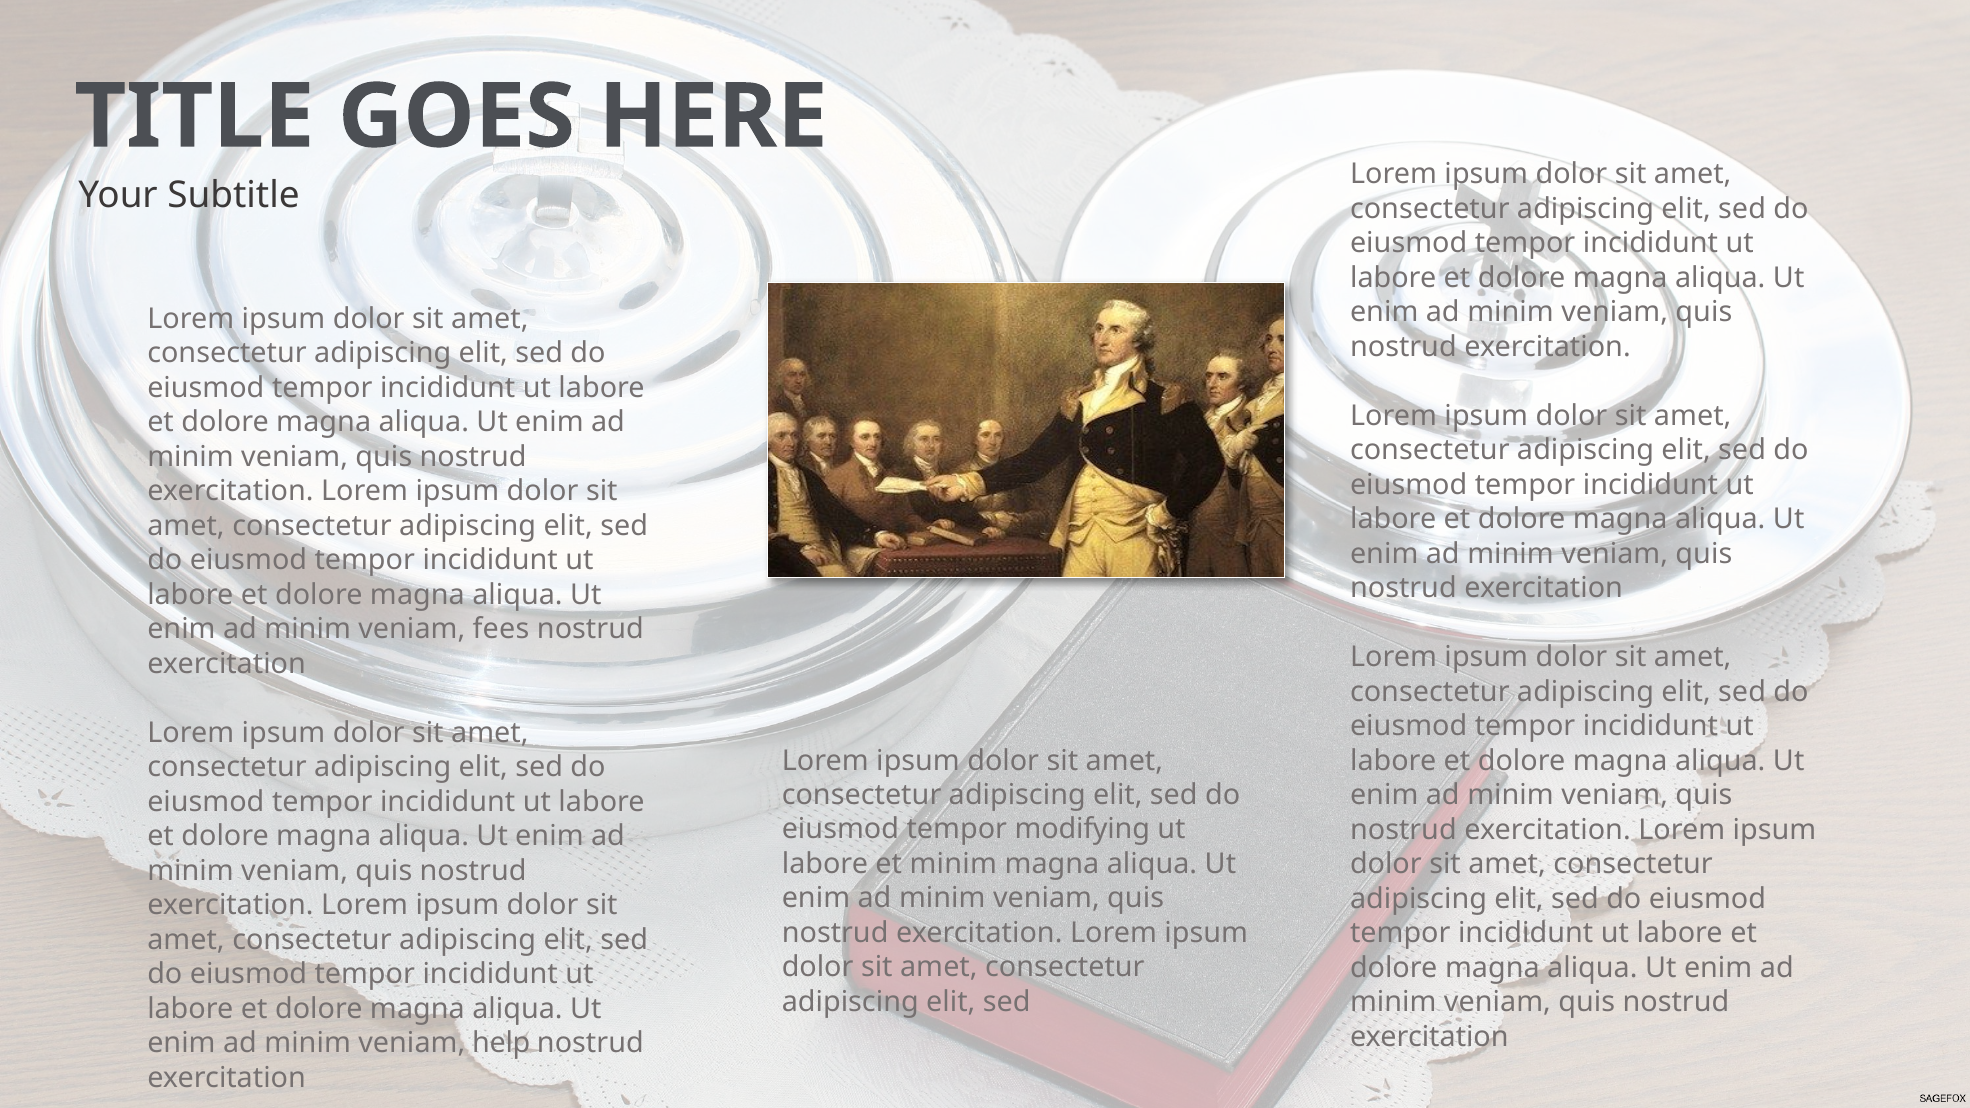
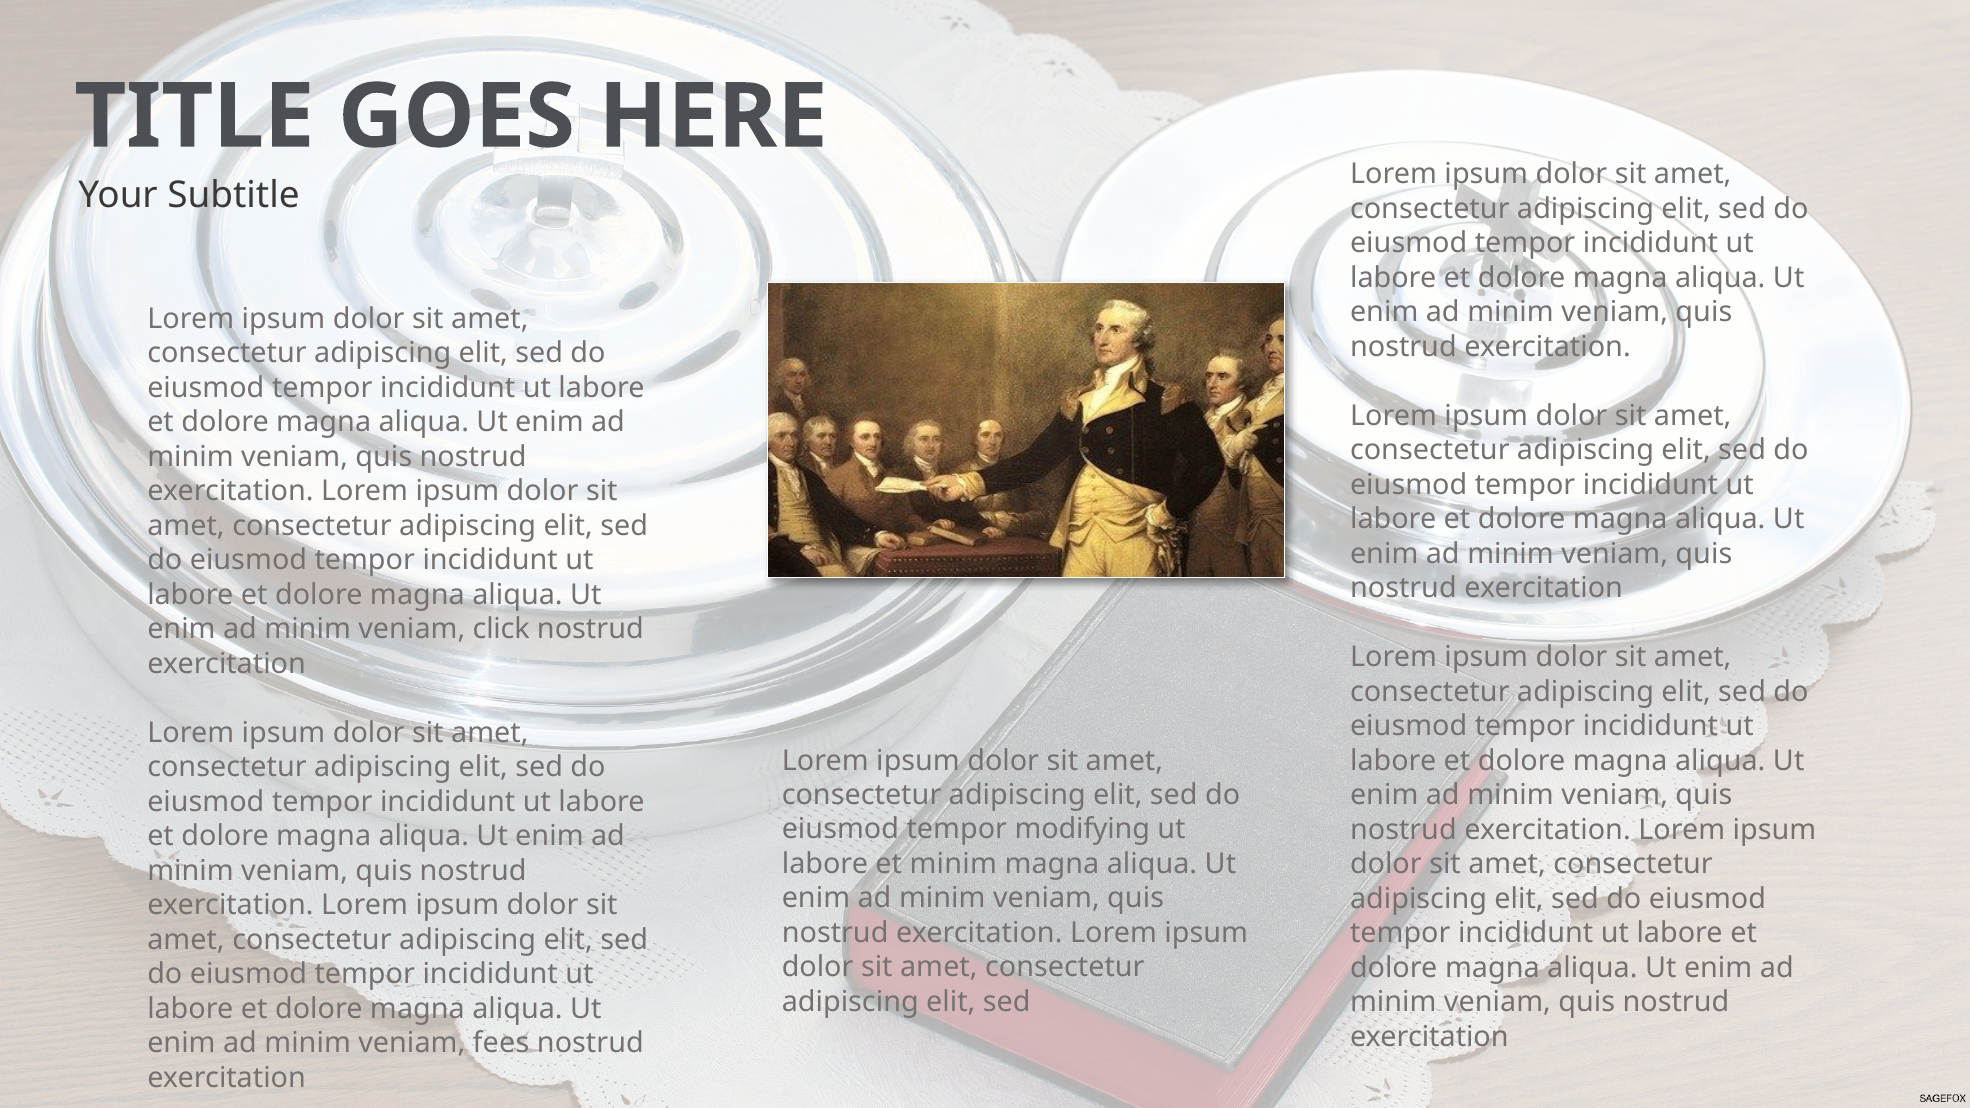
fees: fees -> click (501, 629)
help: help -> fees (501, 1043)
